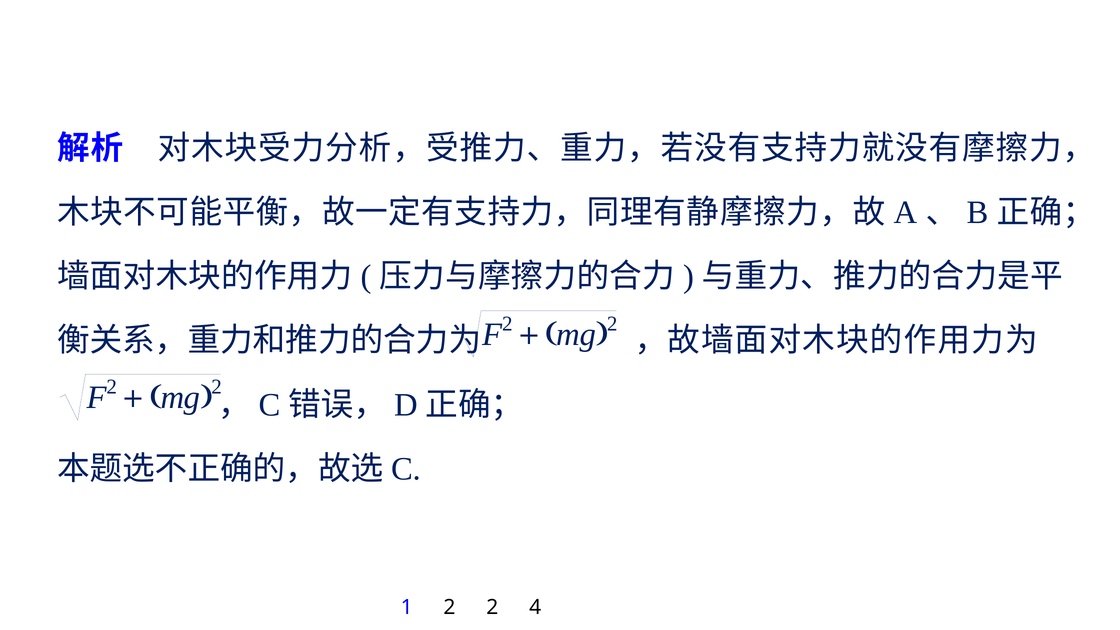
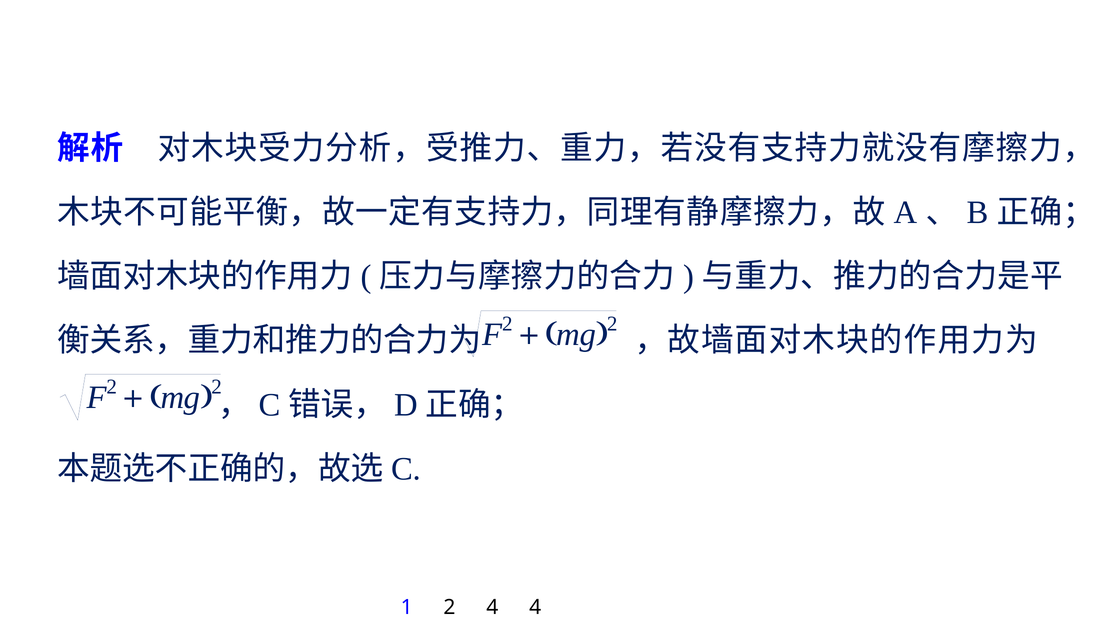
2 2: 2 -> 4 (492, 608)
